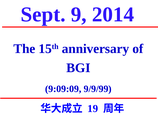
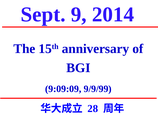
19: 19 -> 28 (93, 108)
